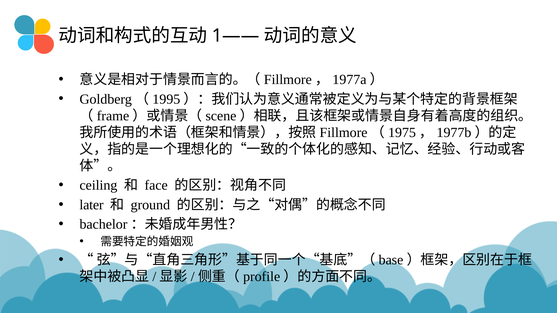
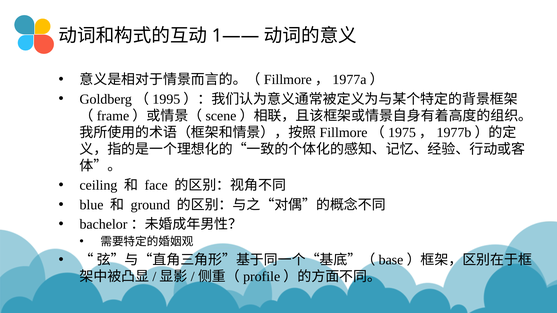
later: later -> blue (91, 205)
